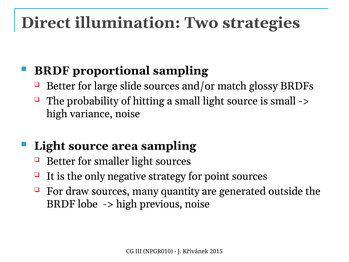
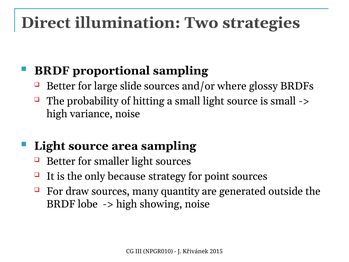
match: match -> where (232, 86)
negative: negative -> because (127, 176)
previous: previous -> showing (161, 204)
